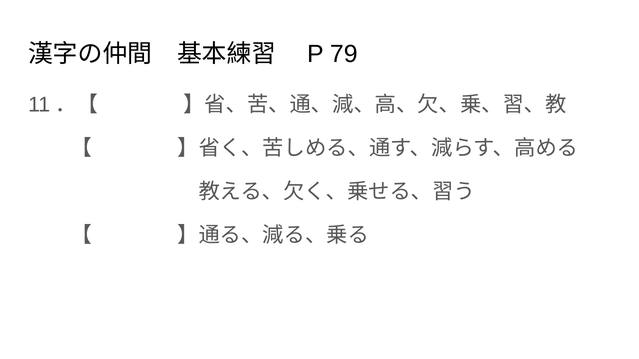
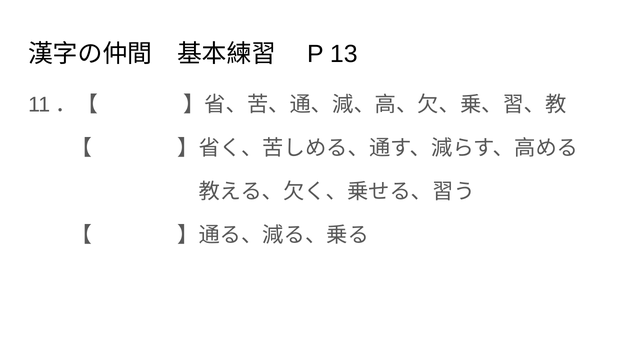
79: 79 -> 13 (344, 54)
